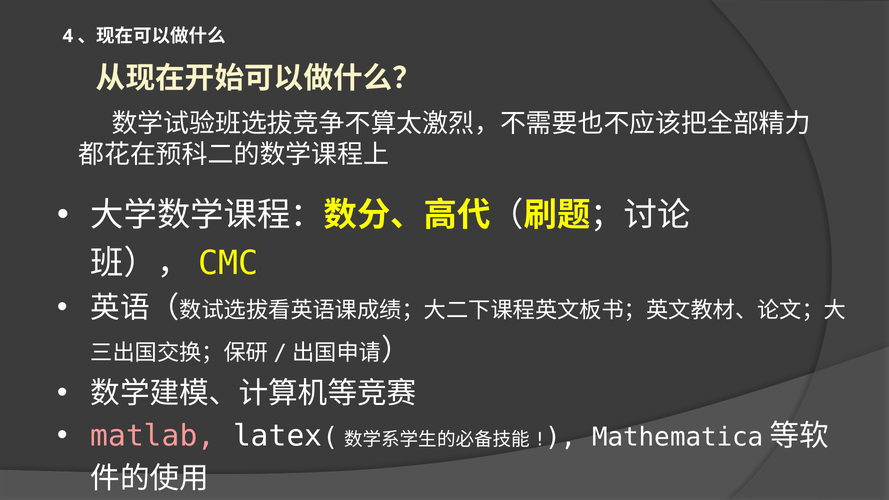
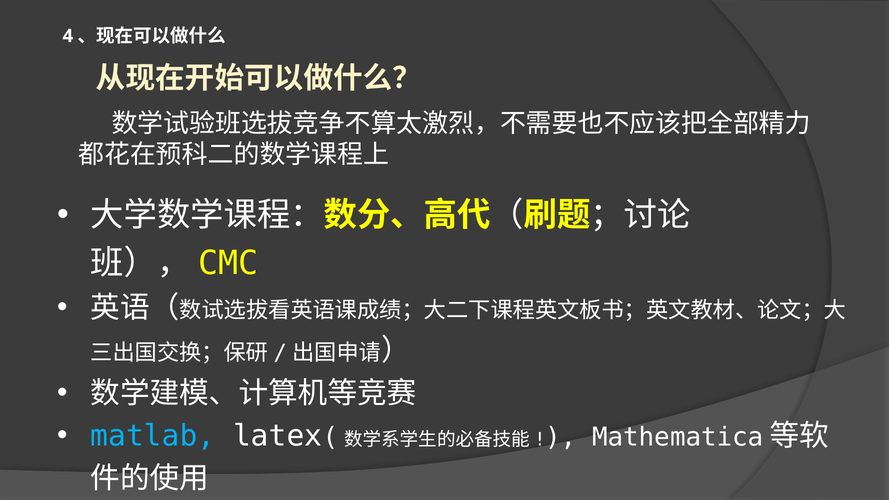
matlab colour: pink -> light blue (153, 436)
